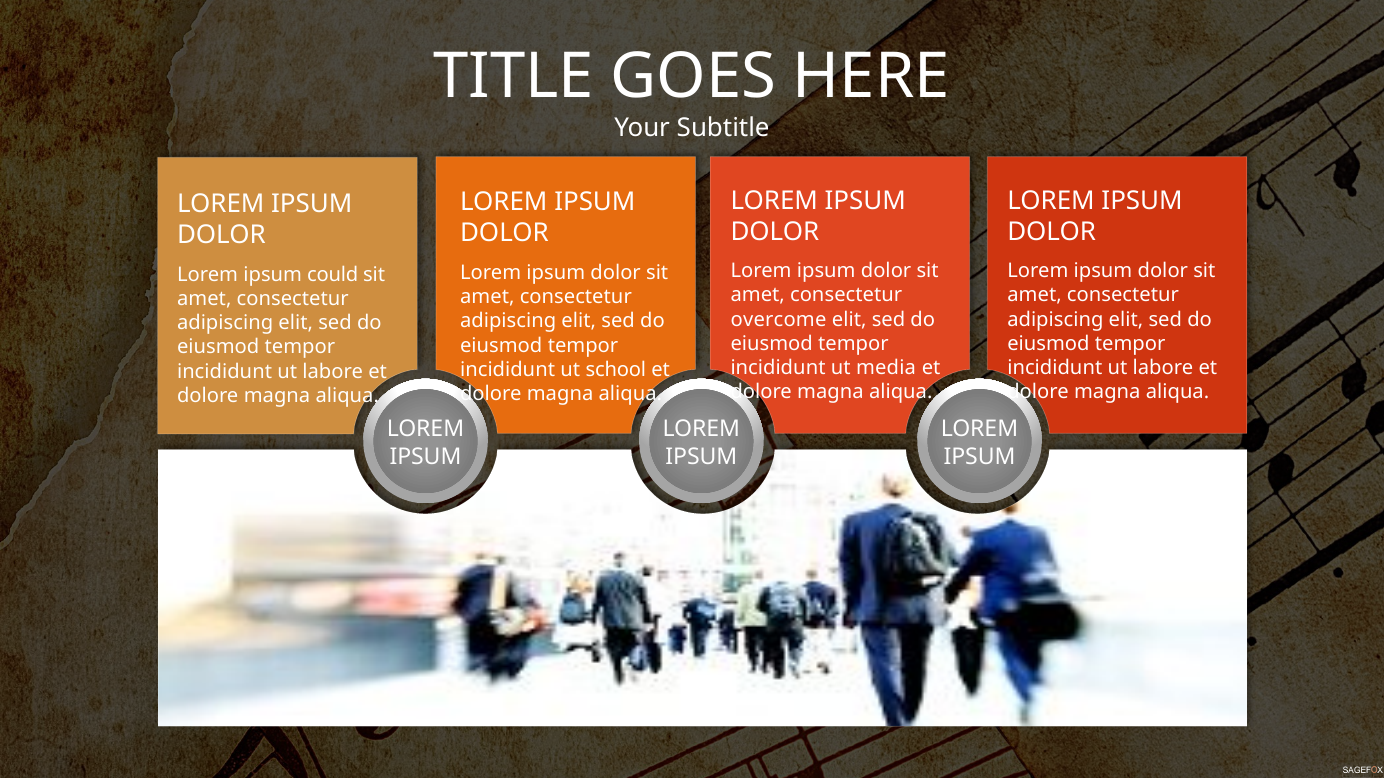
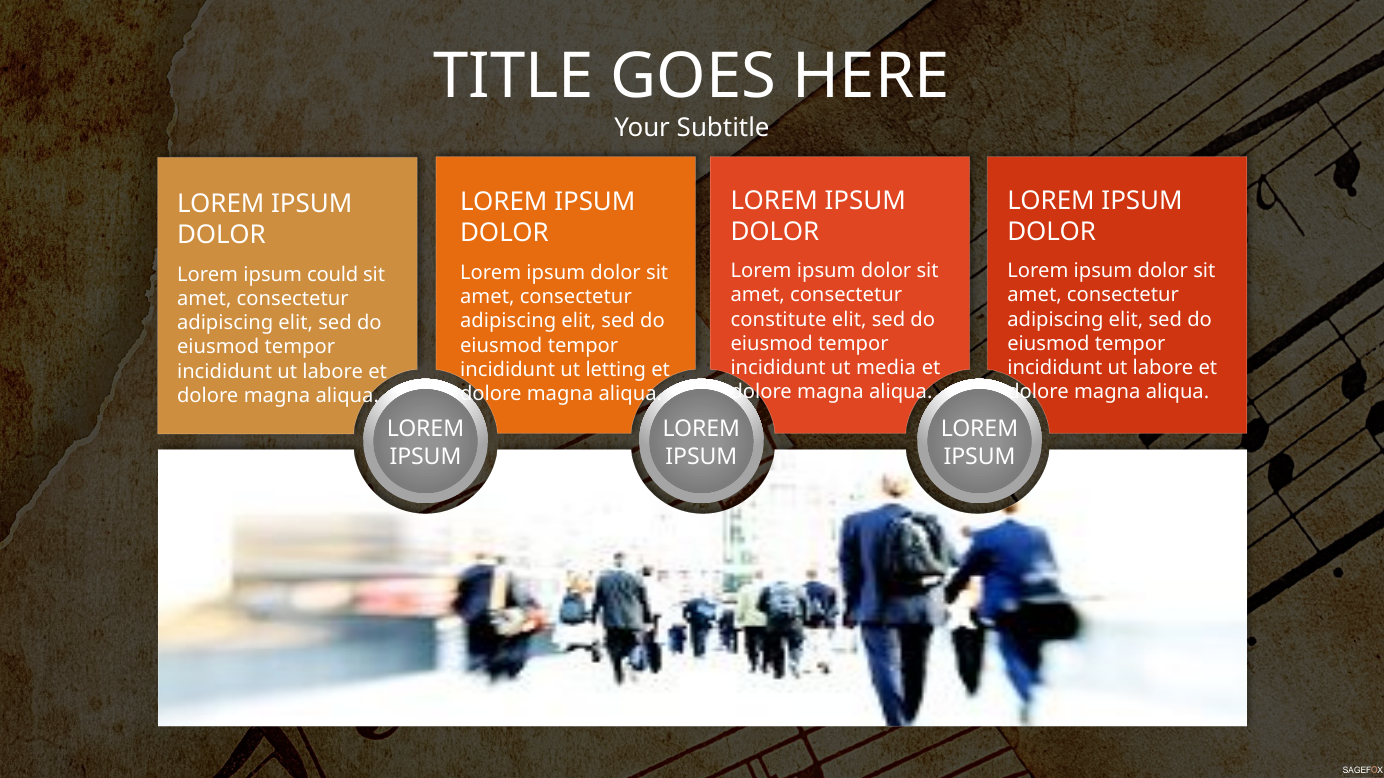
overcome: overcome -> constitute (779, 320)
school: school -> letting (616, 370)
